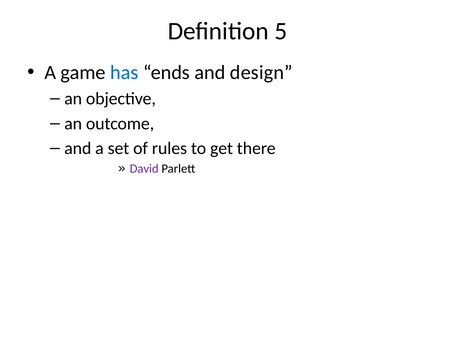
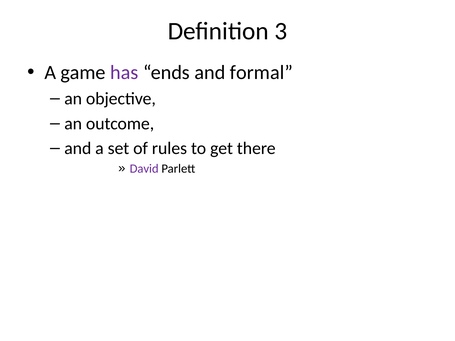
5: 5 -> 3 (281, 31)
has colour: blue -> purple (124, 73)
design: design -> formal (261, 73)
